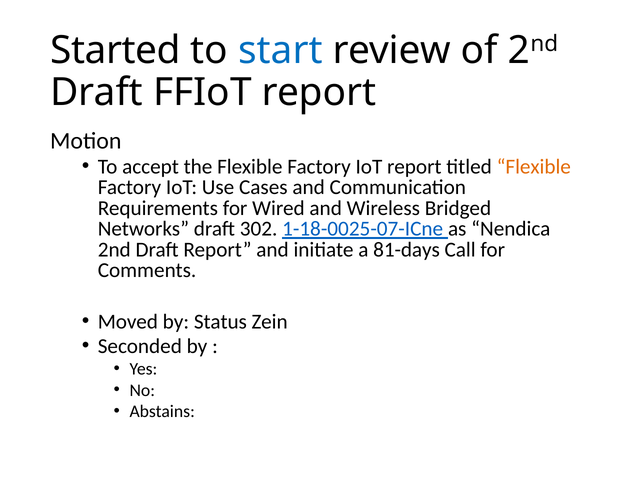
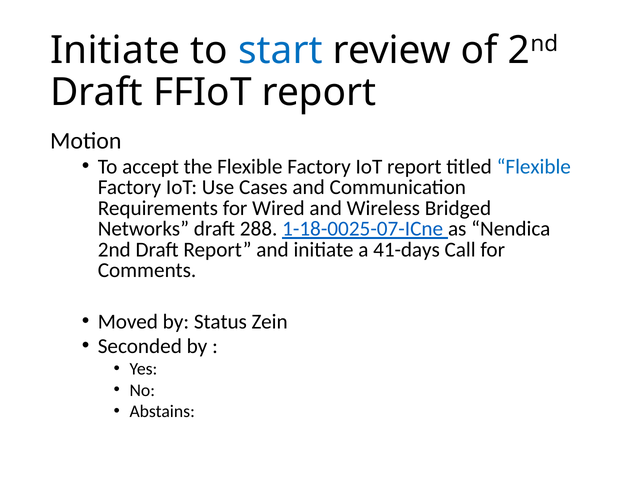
Started: Started -> Initiate (115, 50)
Flexible colour: orange -> blue (534, 167)
302: 302 -> 288 (259, 229)
81-days: 81-days -> 41-days (407, 250)
